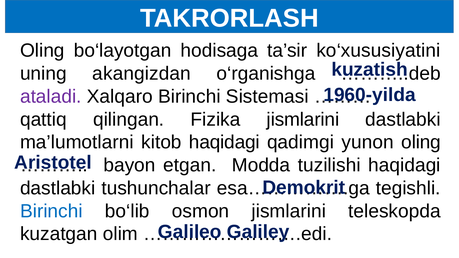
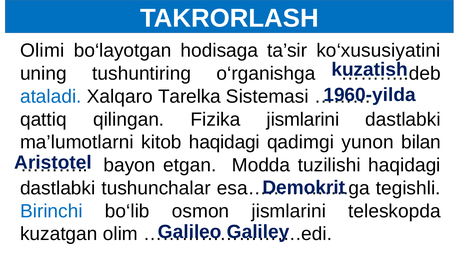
Oling: Oling -> Olimi (42, 51)
akangizdan: akangizdan -> tushuntiring (142, 74)
ataladi colour: purple -> blue (51, 97)
Xalqaro Birinchi: Birinchi -> Tarelka (189, 97)
yunon oling: oling -> bilan (421, 142)
